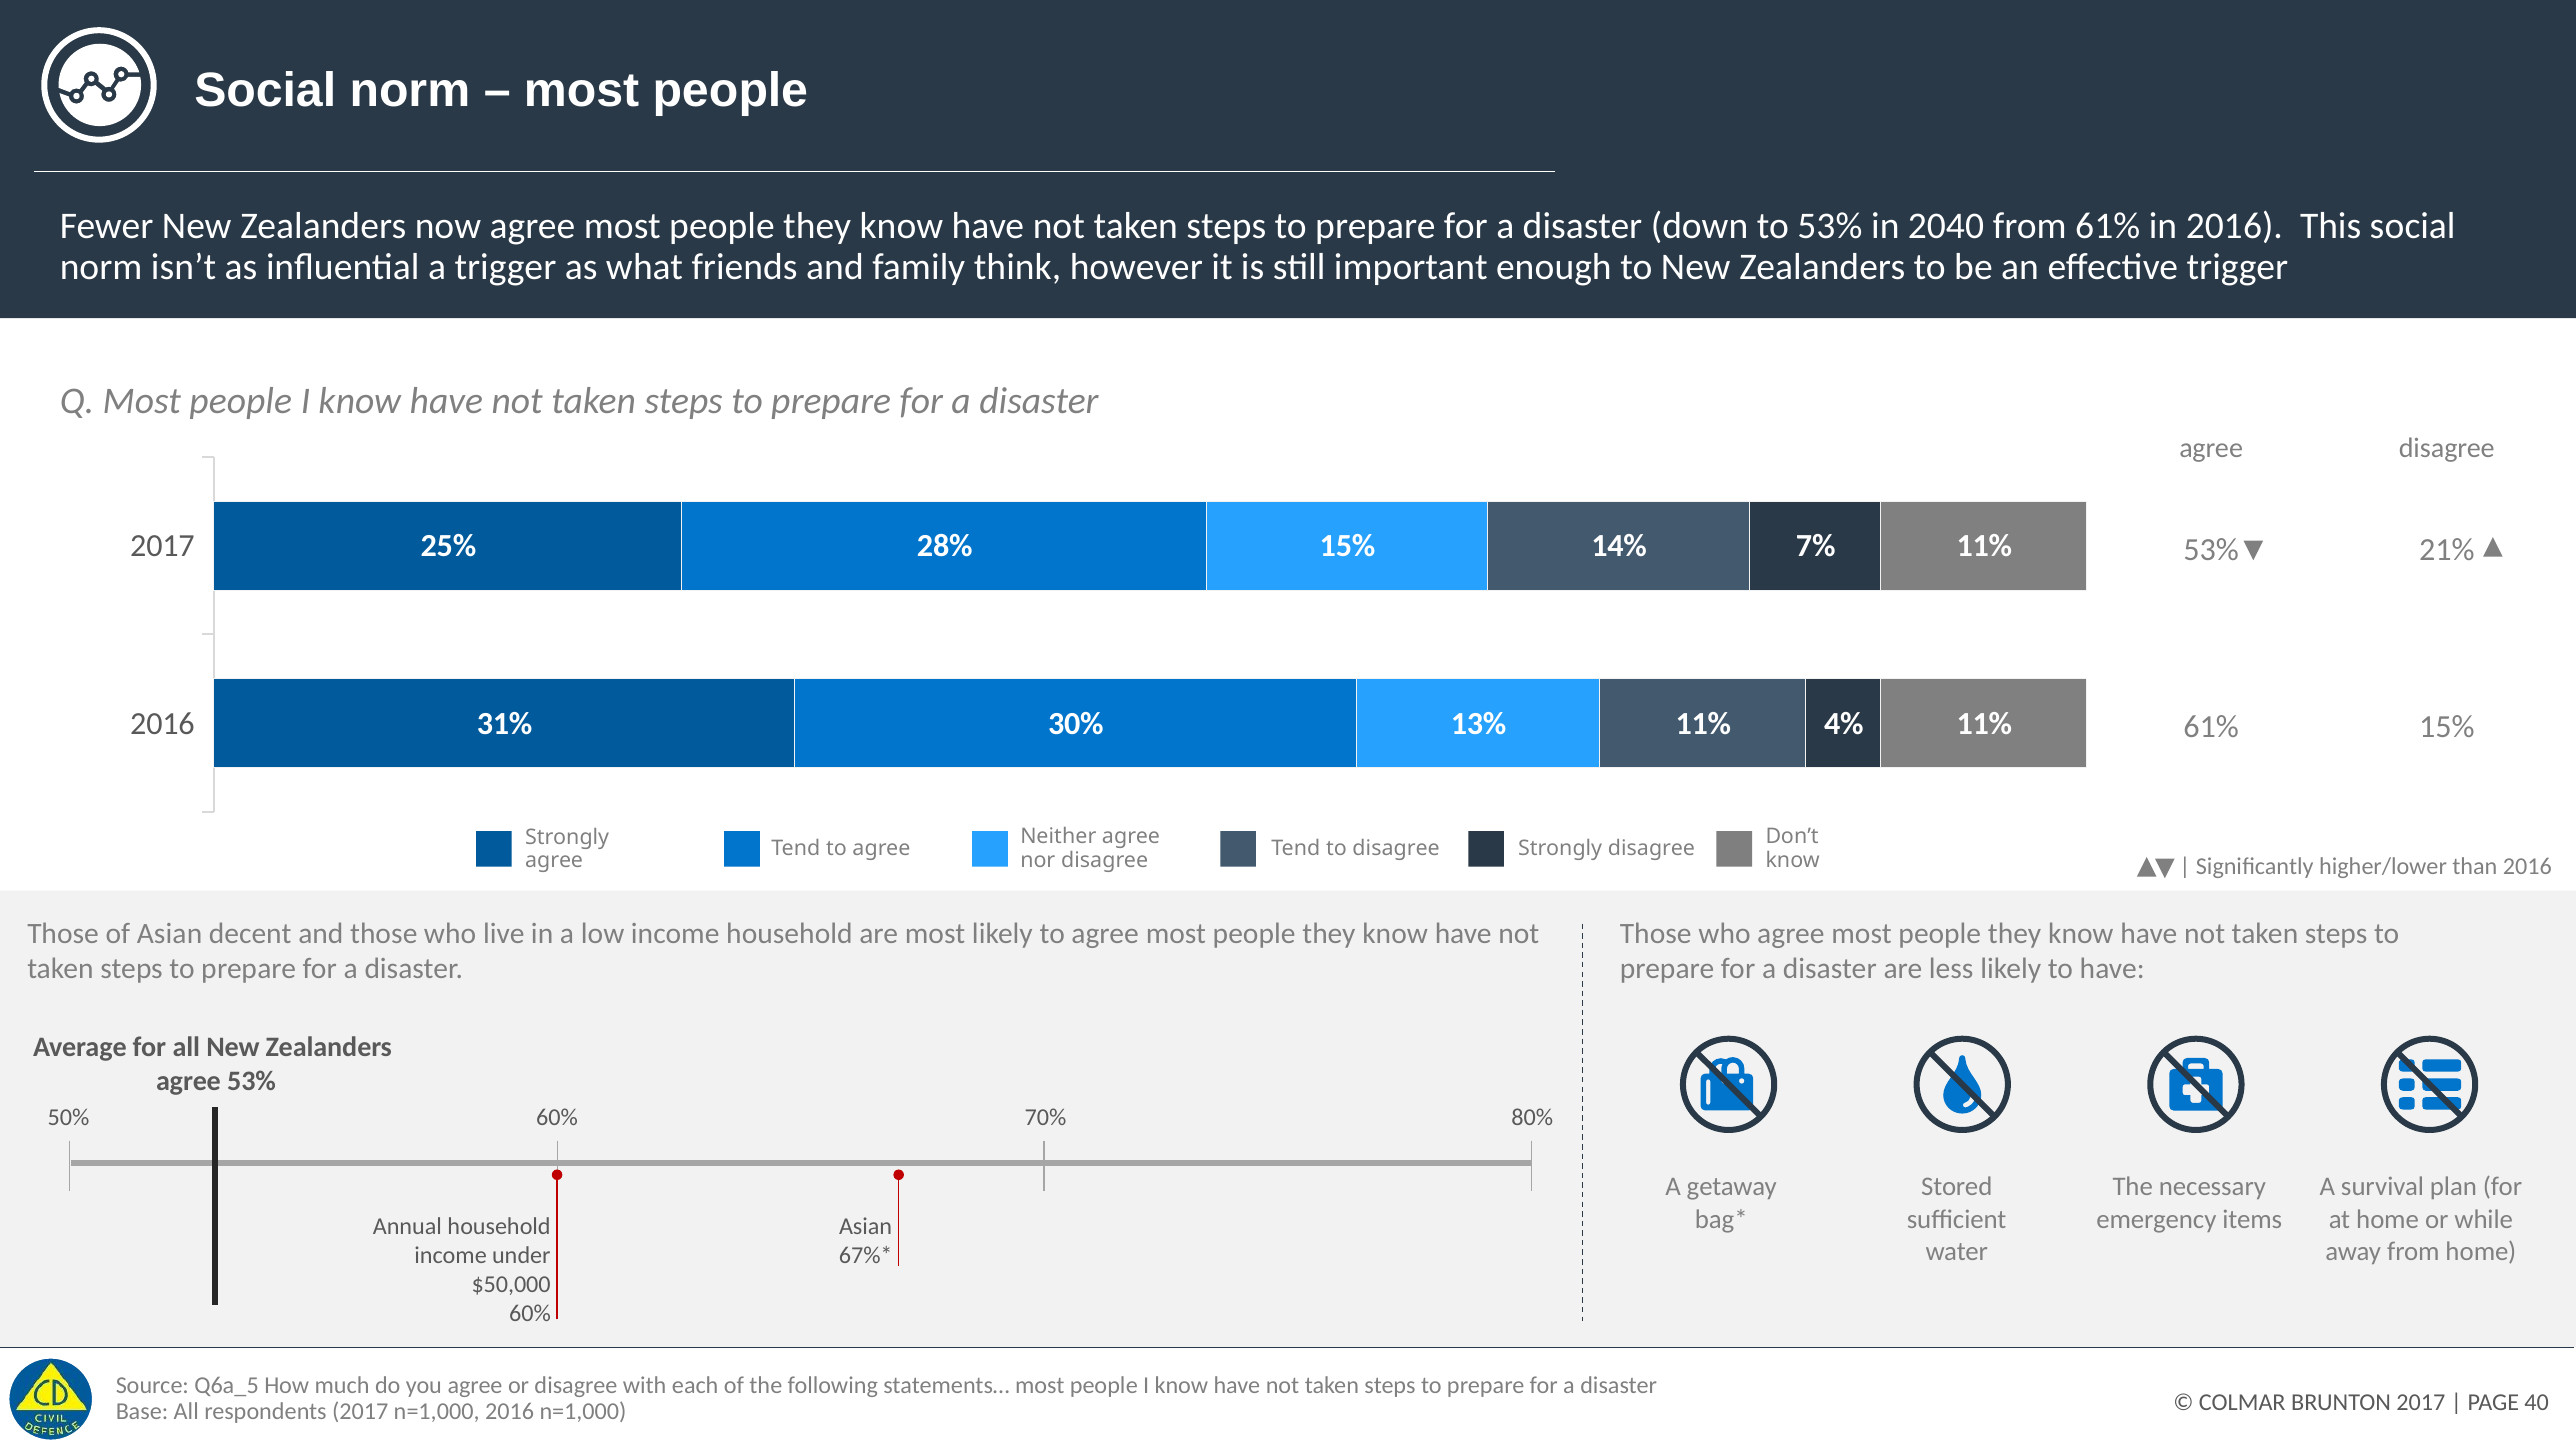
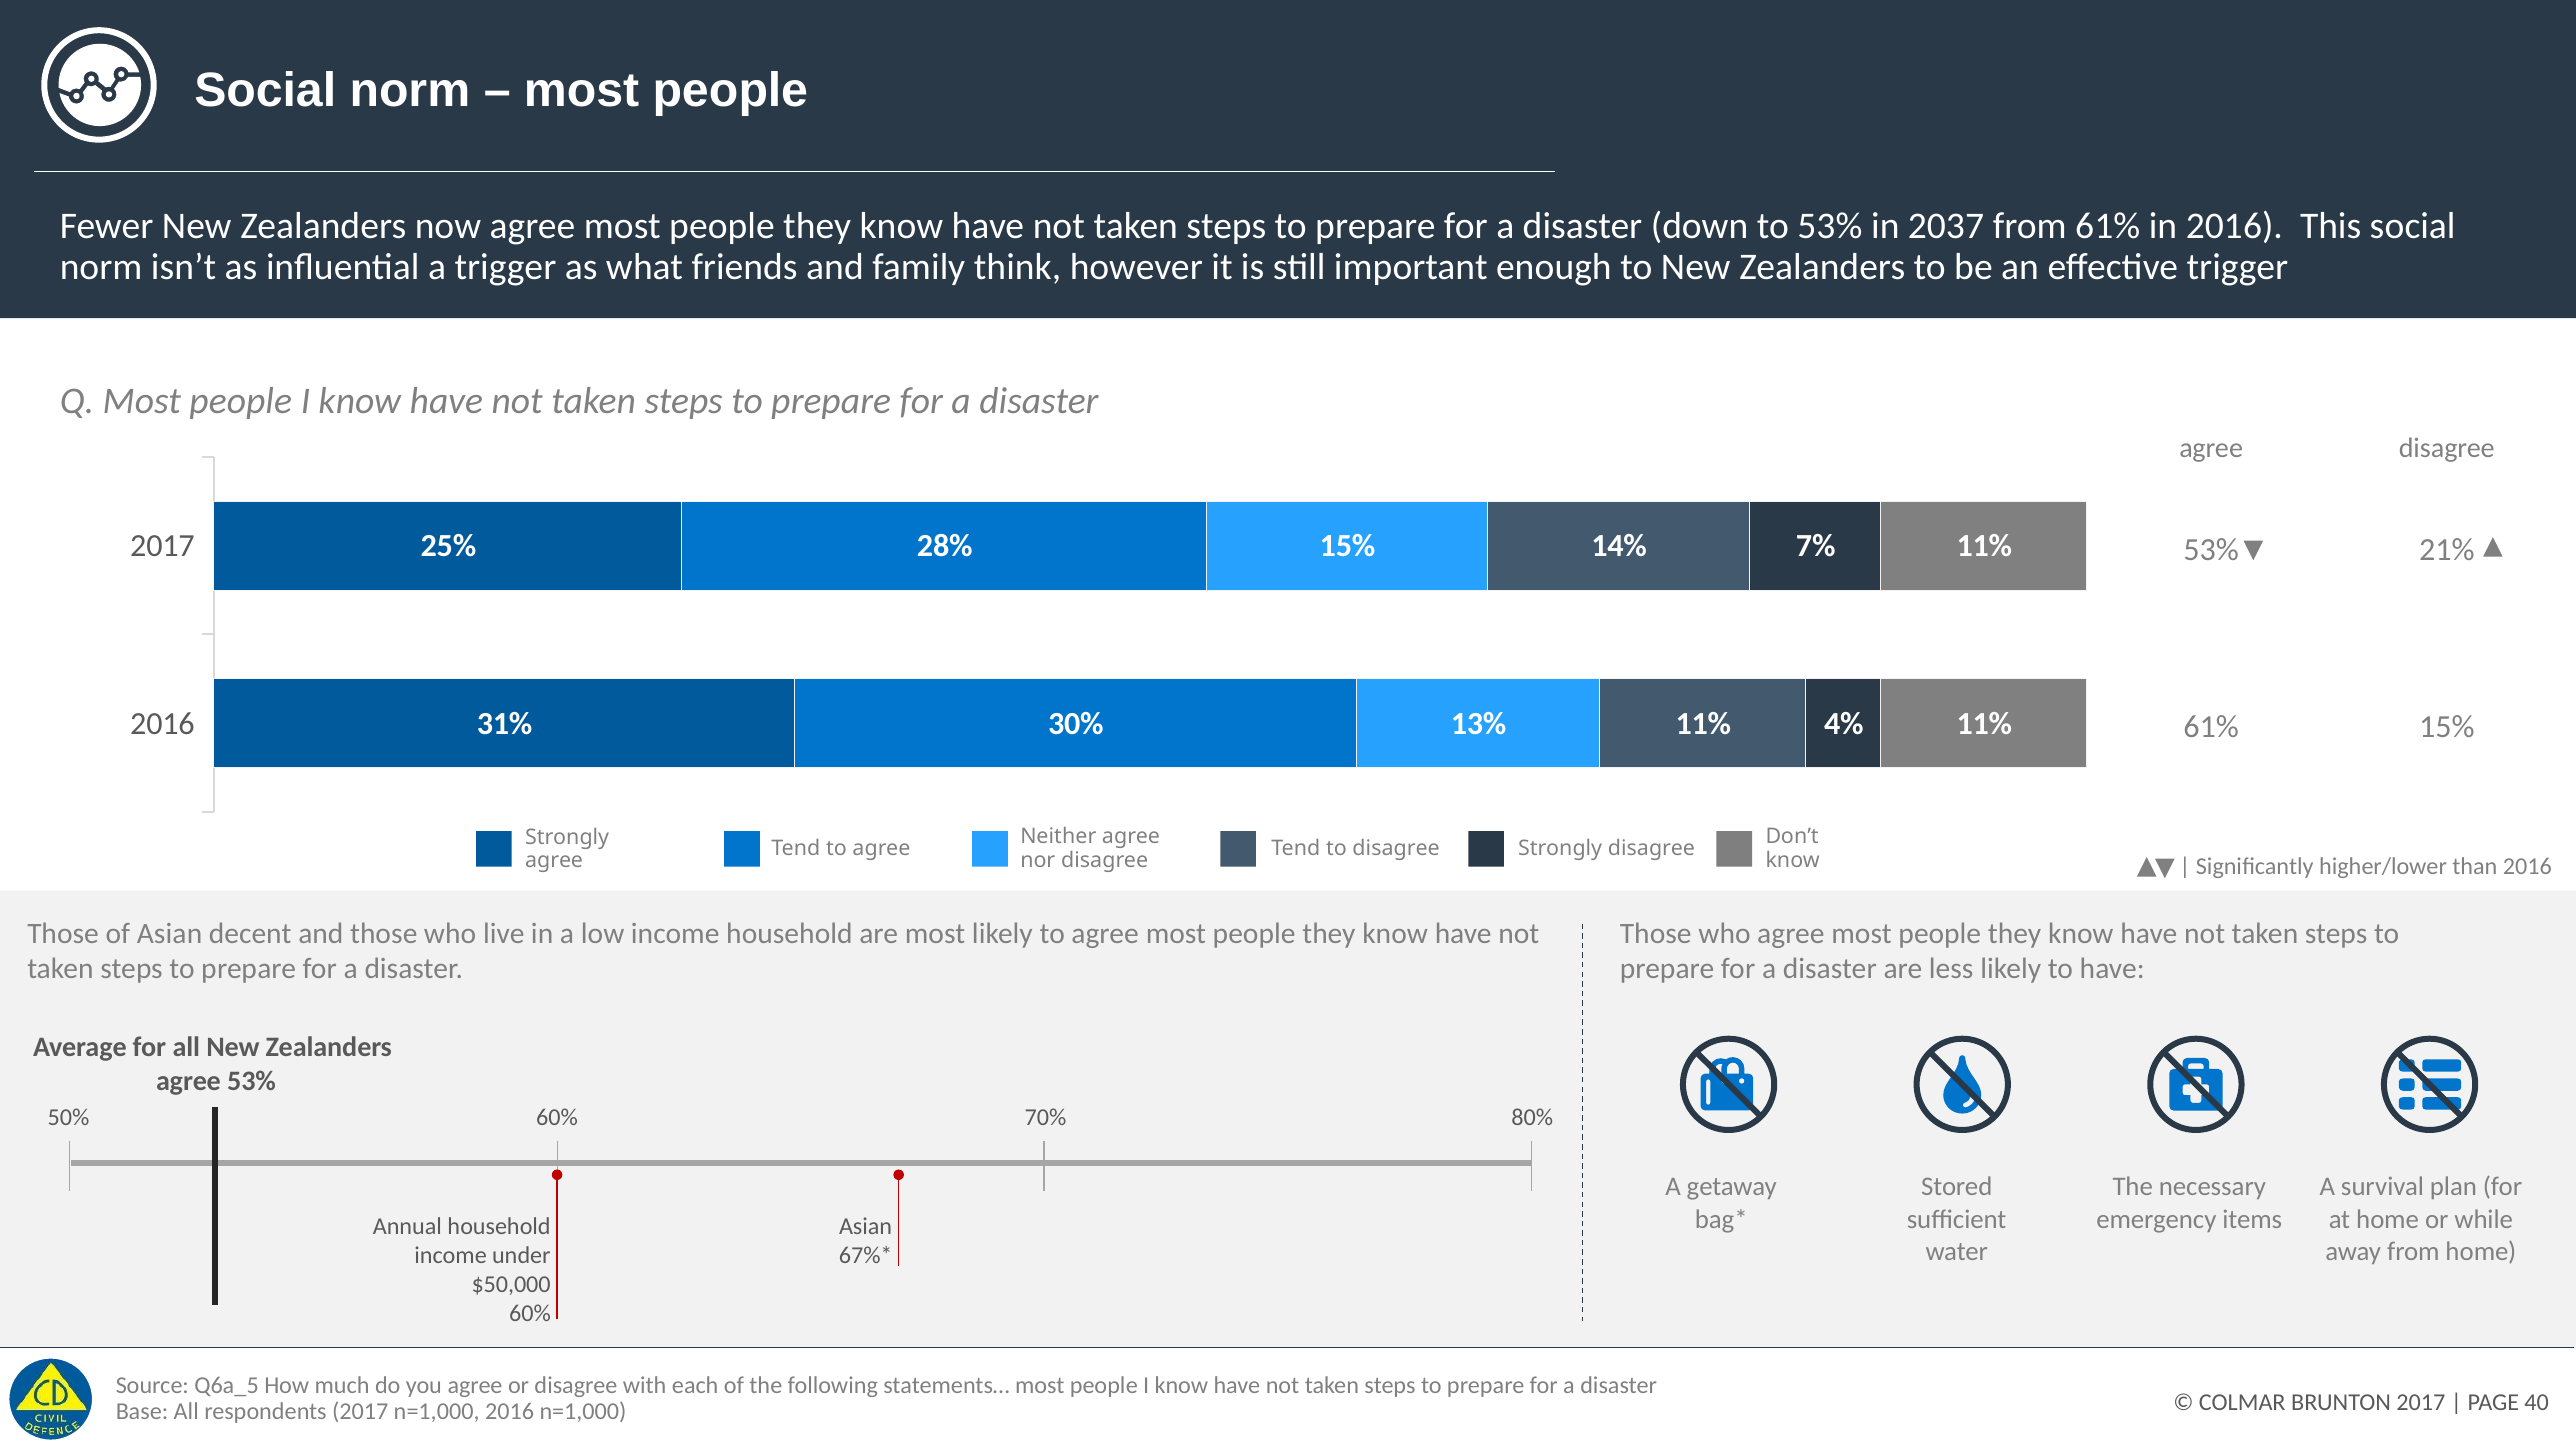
2040: 2040 -> 2037 (1946, 227)
